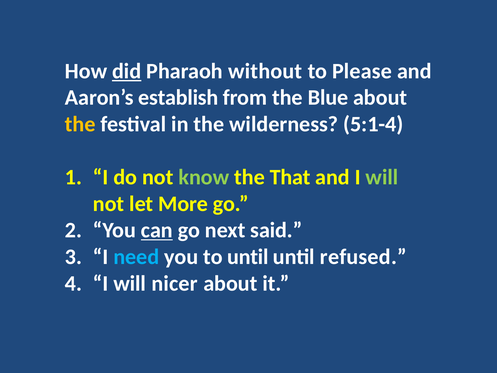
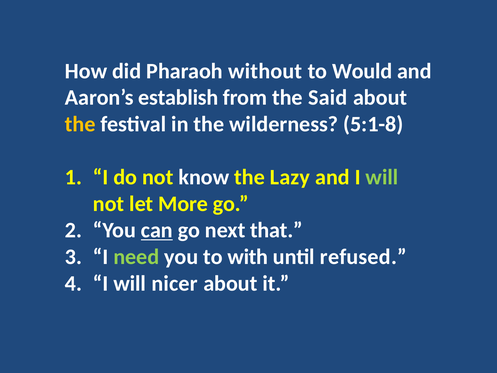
did underline: present -> none (127, 71)
Please: Please -> Would (362, 71)
Blue: Blue -> Said (328, 98)
5:1-4: 5:1-4 -> 5:1-8 (373, 124)
know colour: light green -> white (204, 177)
That: That -> Lazy (290, 177)
said: said -> that (276, 230)
need colour: light blue -> light green (136, 257)
to until: until -> with (248, 257)
